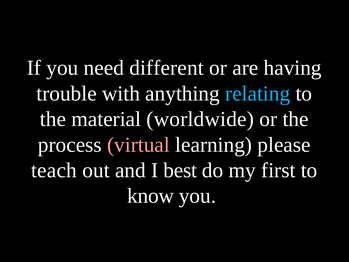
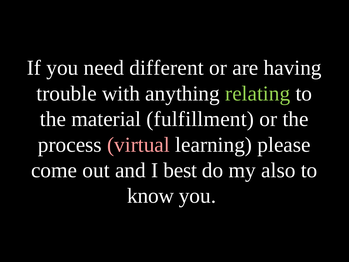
relating colour: light blue -> light green (258, 93)
worldwide: worldwide -> fulfillment (200, 119)
teach: teach -> come (54, 170)
first: first -> also (278, 170)
